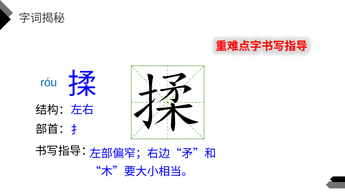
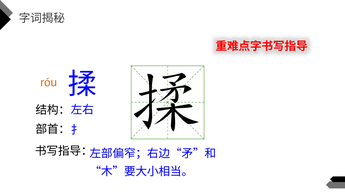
róu colour: blue -> orange (49, 83)
